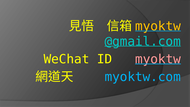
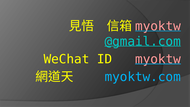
myoktw colour: yellow -> pink (158, 26)
